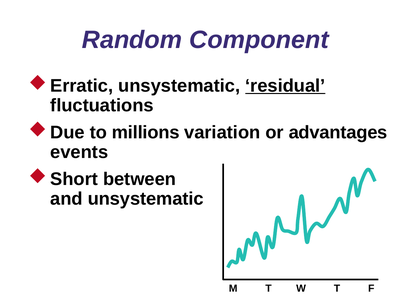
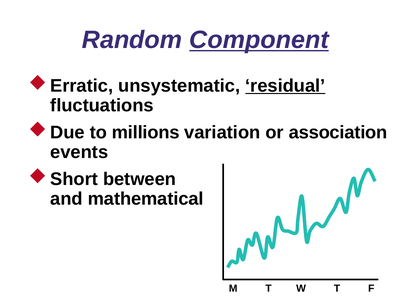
Component underline: none -> present (259, 40)
advantages: advantages -> association (338, 133)
and unsystematic: unsystematic -> mathematical (146, 199)
